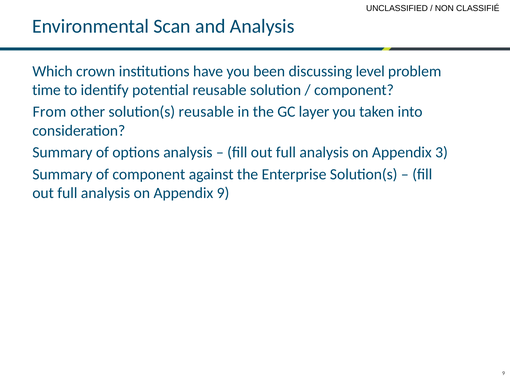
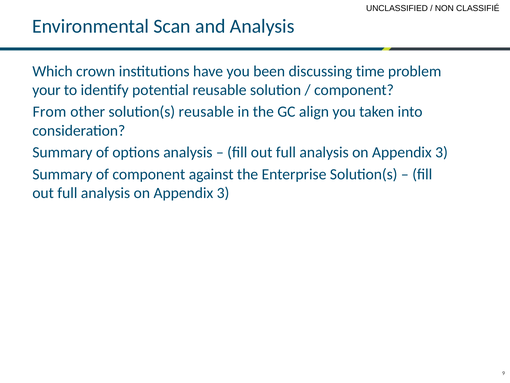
level: level -> time (370, 71)
time: time -> your (46, 90)
layer: layer -> align (314, 112)
9: 9 -> 3 (223, 193)
